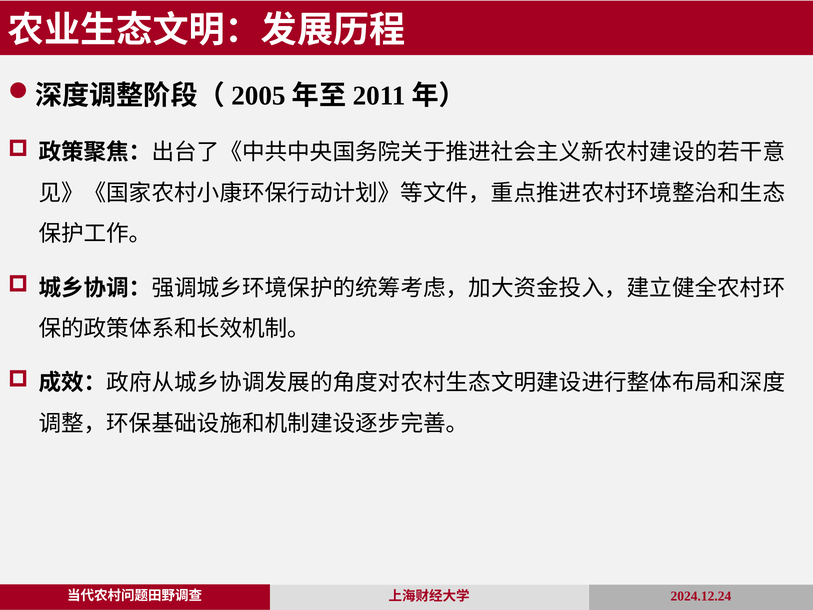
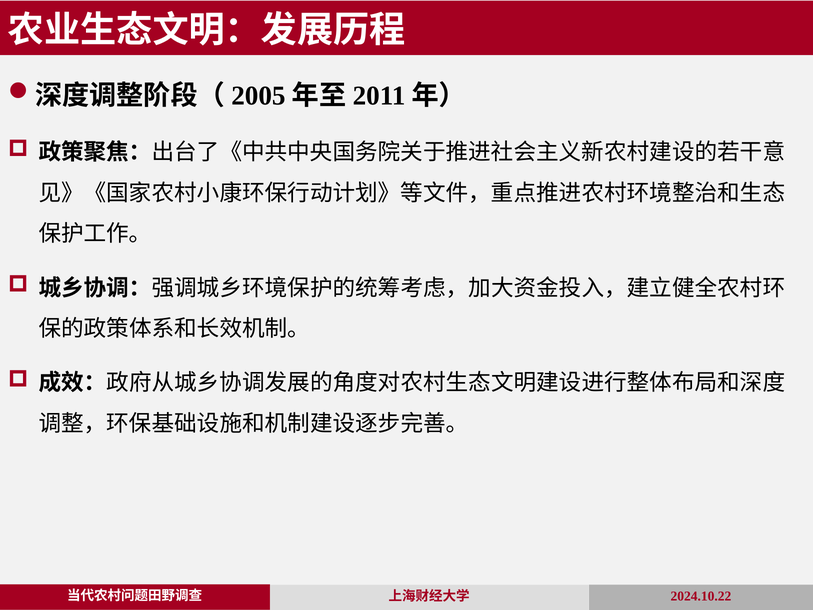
2024.12.24: 2024.12.24 -> 2024.10.22 (701, 596)
